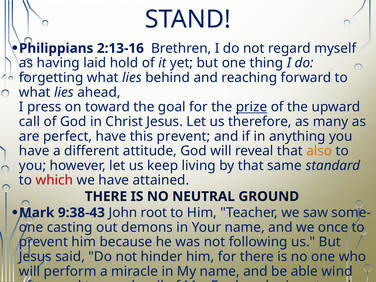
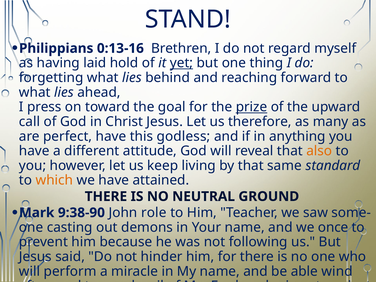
2:13-16: 2:13-16 -> 0:13-16 (120, 48)
yet underline: none -> present (181, 63)
this prevent: prevent -> godless (183, 136)
which colour: red -> orange (54, 180)
9:38-43: 9:38-43 -> 9:38-90 (81, 213)
root: root -> role (154, 213)
